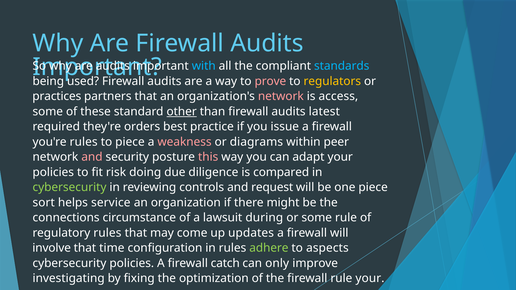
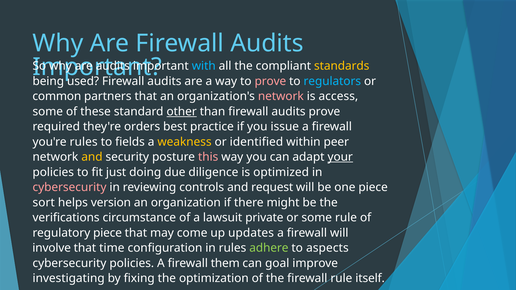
standards colour: light blue -> yellow (342, 66)
regulators colour: yellow -> light blue (332, 81)
practices: practices -> common (57, 96)
audits latest: latest -> prove (324, 112)
to piece: piece -> fields (130, 142)
weakness colour: pink -> yellow (185, 142)
diagrams: diagrams -> identified (256, 142)
and colour: pink -> yellow (92, 157)
your underline: none -> present (340, 157)
risk: risk -> just (116, 172)
compared: compared -> optimized (281, 172)
cybersecurity colour: light green -> pink (69, 188)
service: service -> version (111, 203)
connections: connections -> verifications (66, 218)
during: during -> private (264, 218)
regulatory rules: rules -> piece (108, 233)
catch: catch -> them (225, 263)
only: only -> goal (277, 263)
rule your: your -> itself (370, 279)
